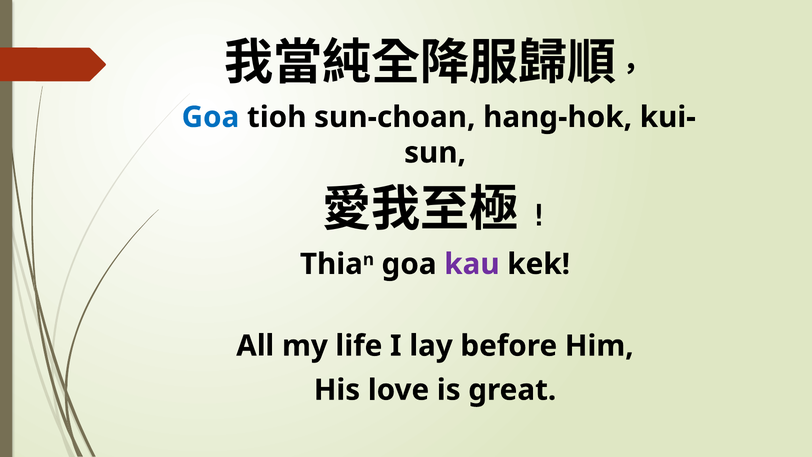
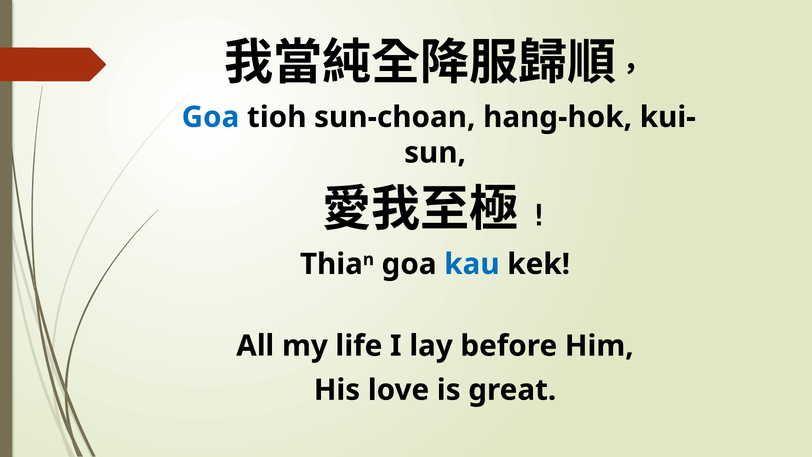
kau colour: purple -> blue (472, 264)
